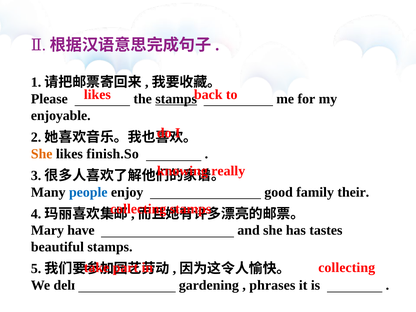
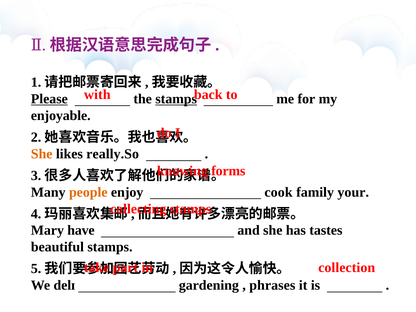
likes: likes -> with (97, 95)
Please underline: none -> present (49, 99)
finish.So: finish.So -> really.So (113, 154)
really: really -> forms (228, 171)
people colour: blue -> orange (88, 192)
good: good -> cook (279, 192)
their: their -> your (353, 192)
collecting: collecting -> collection (347, 267)
